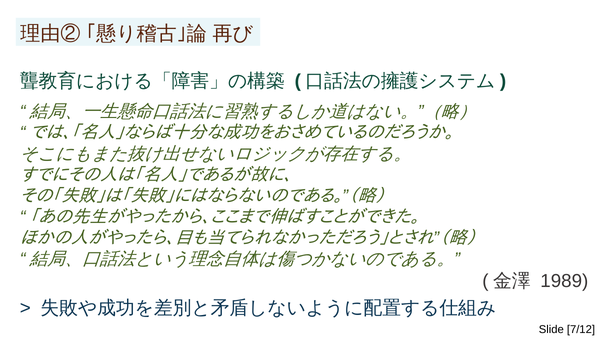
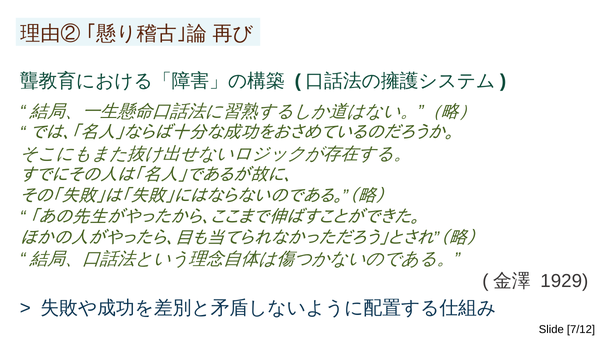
1989: 1989 -> 1929 (564, 281)
